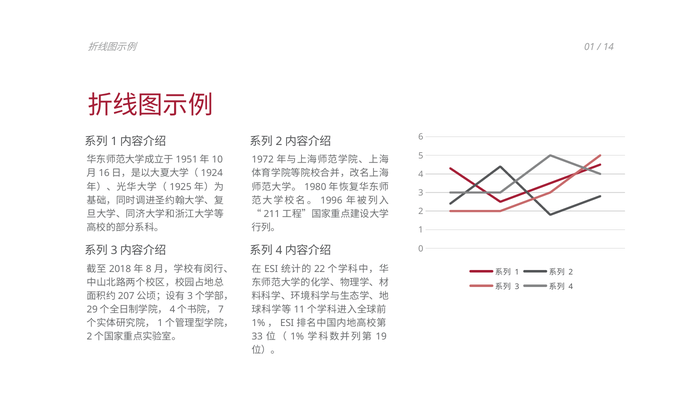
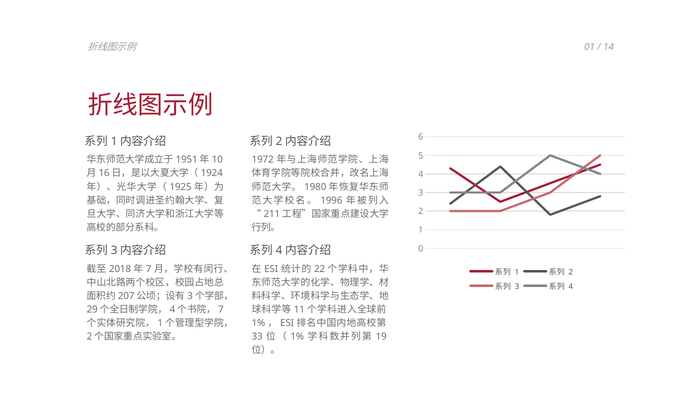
8: 8 -> 7 (149, 269)
